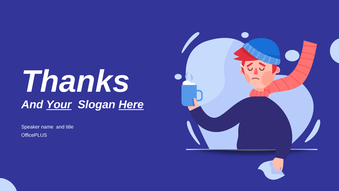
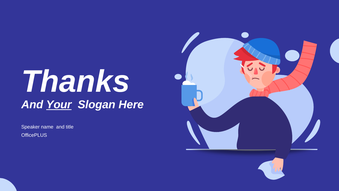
Here underline: present -> none (131, 105)
